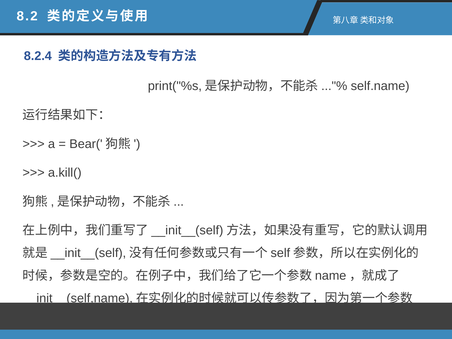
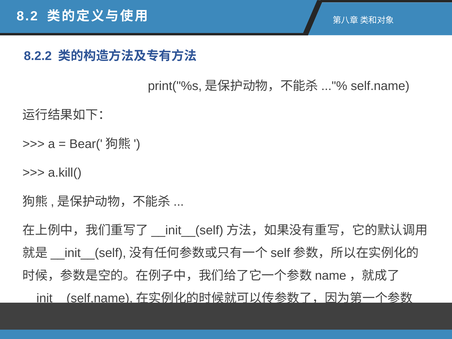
8.2.4: 8.2.4 -> 8.2.2 (38, 56)
